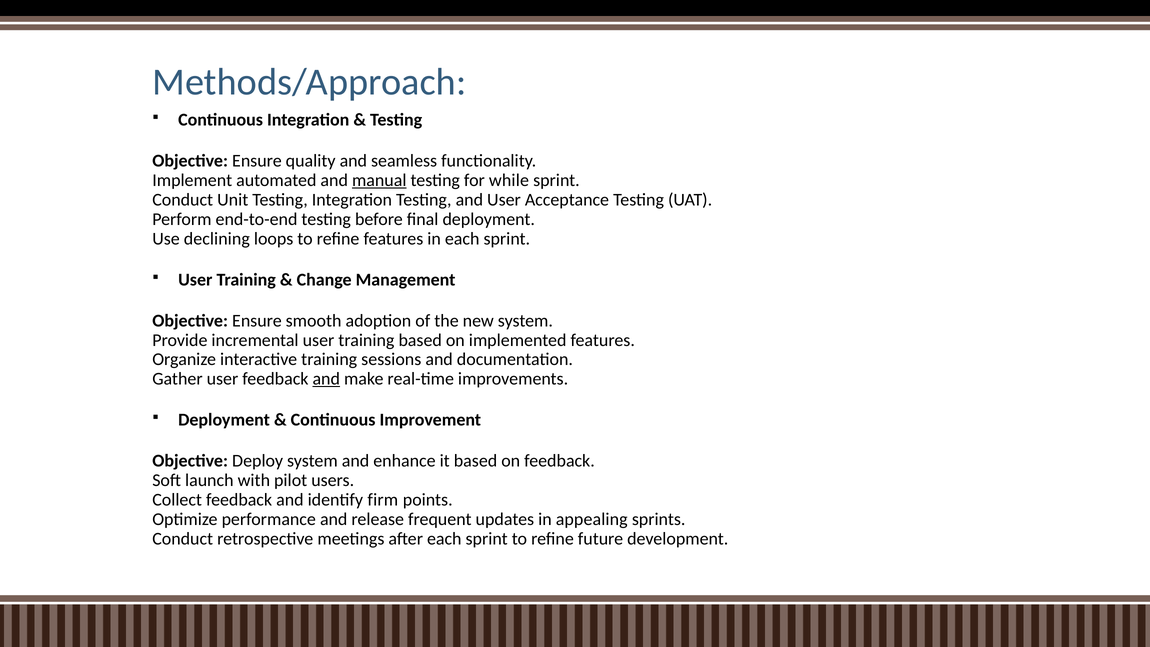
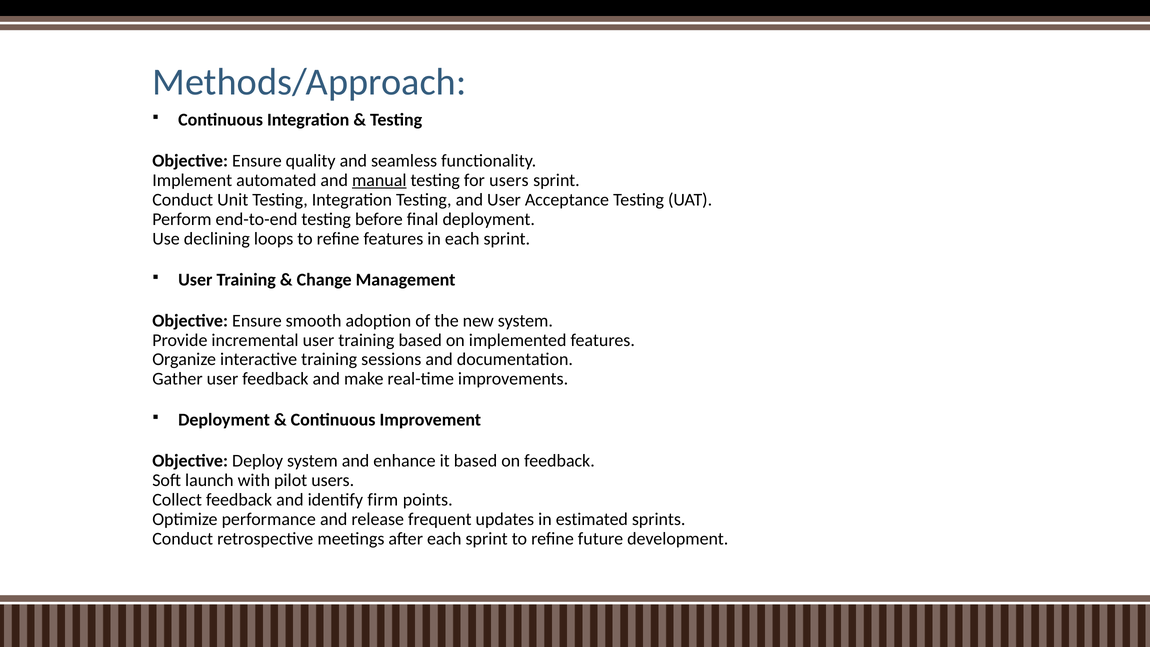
for while: while -> users (509, 180)
and underline: present -> none (326, 379)
appealing: appealing -> estimated (592, 519)
